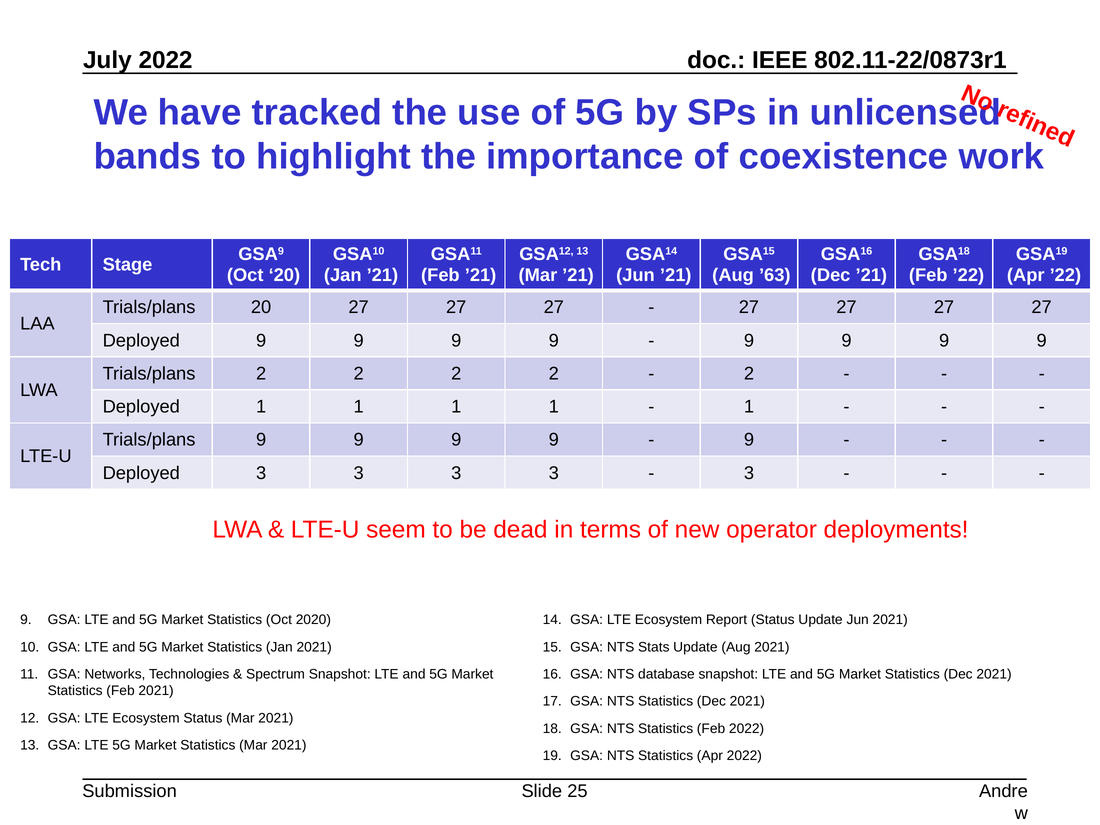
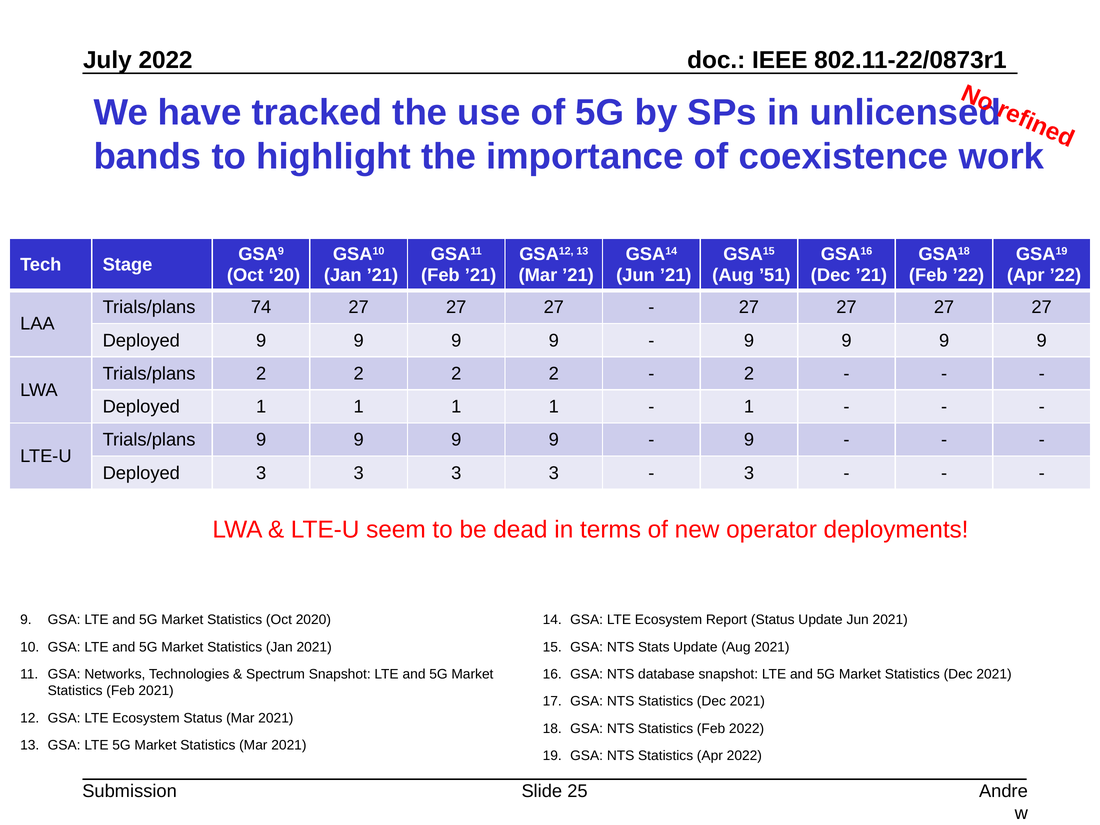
’63: ’63 -> ’51 (775, 275)
Trials/plans 20: 20 -> 74 (261, 307)
